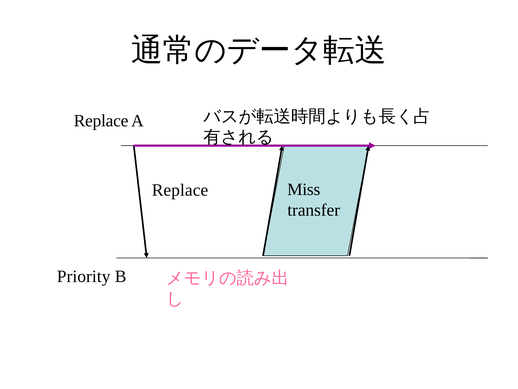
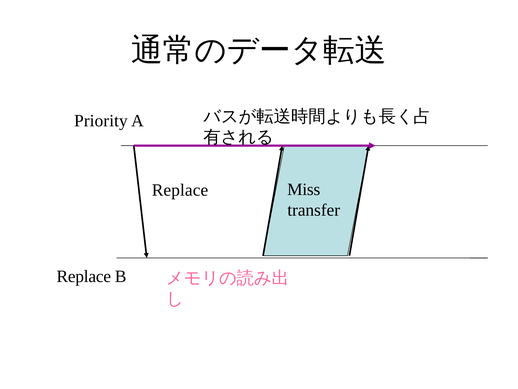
Replace: Replace -> Priority (101, 121)
Priority: Priority -> Replace (84, 276)
